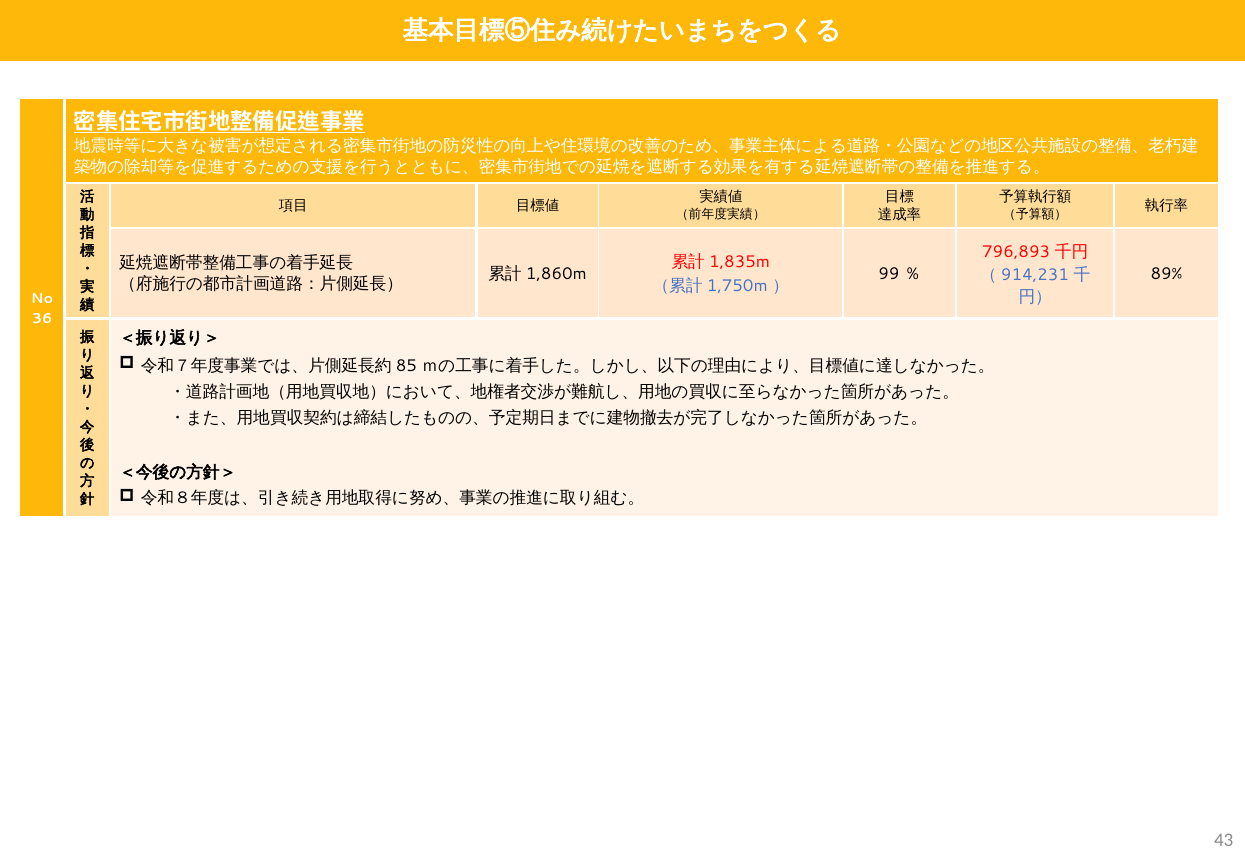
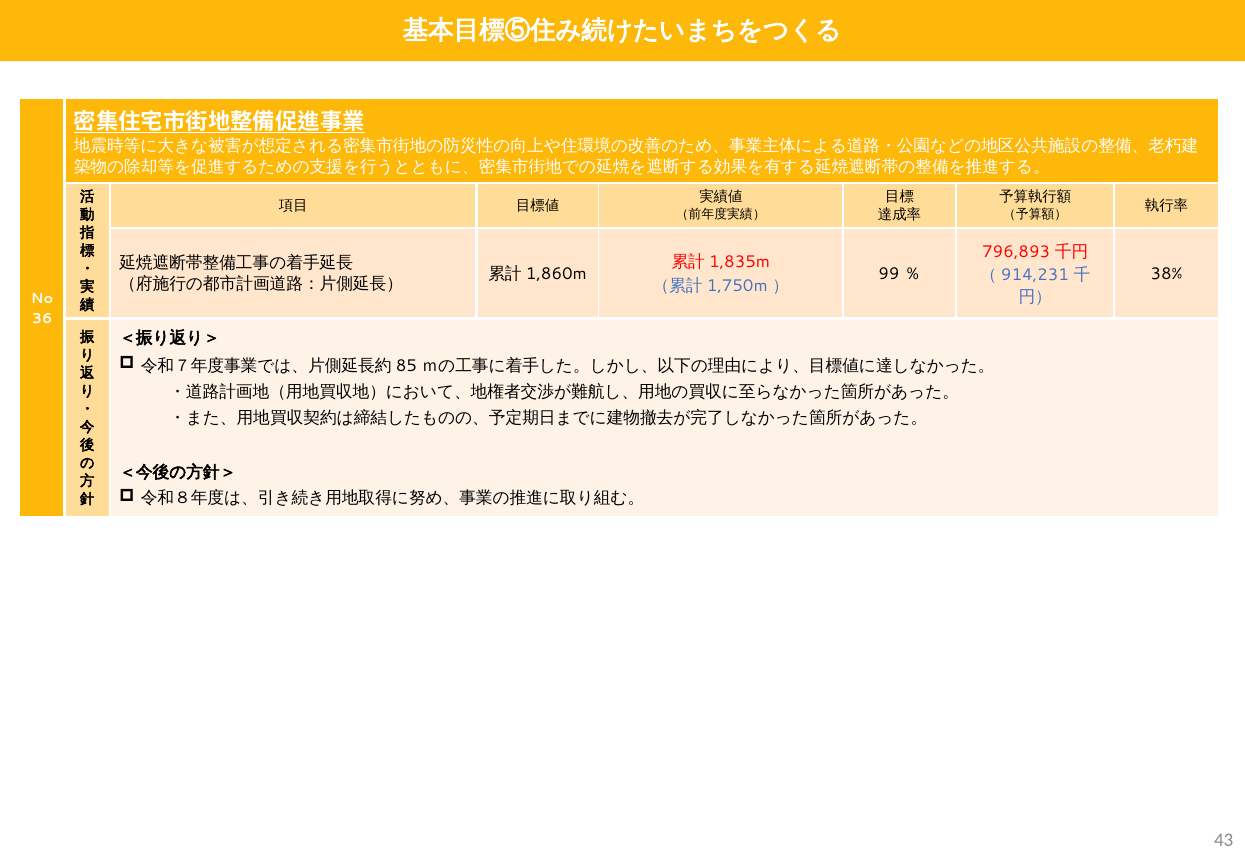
89%: 89% -> 38% (1167, 274)
